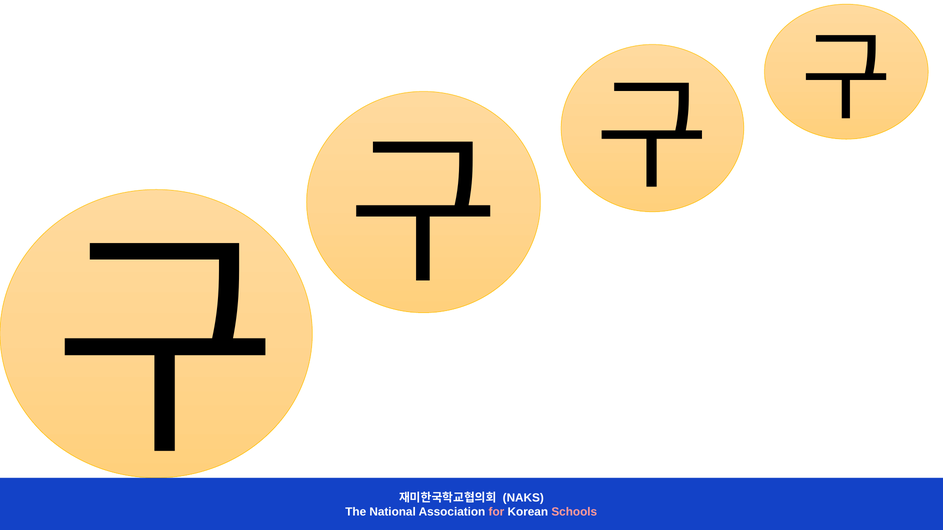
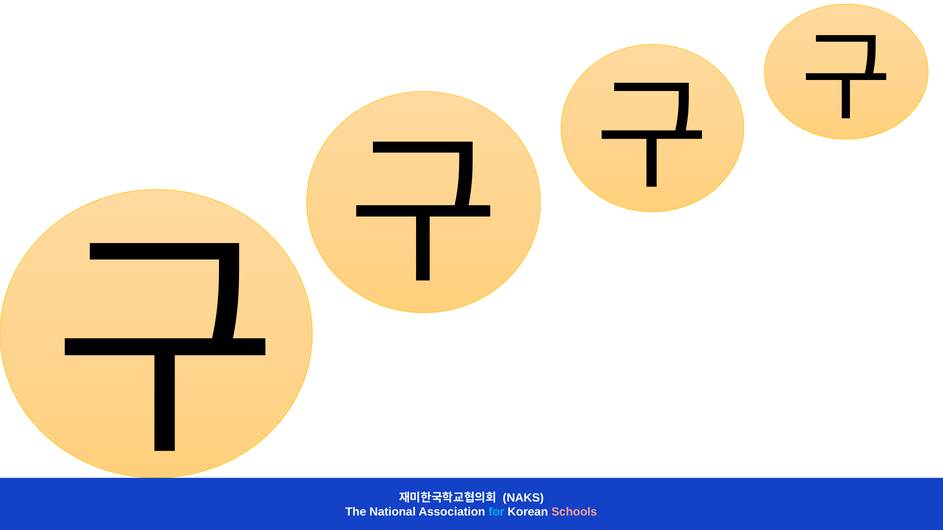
for colour: pink -> light blue (496, 512)
